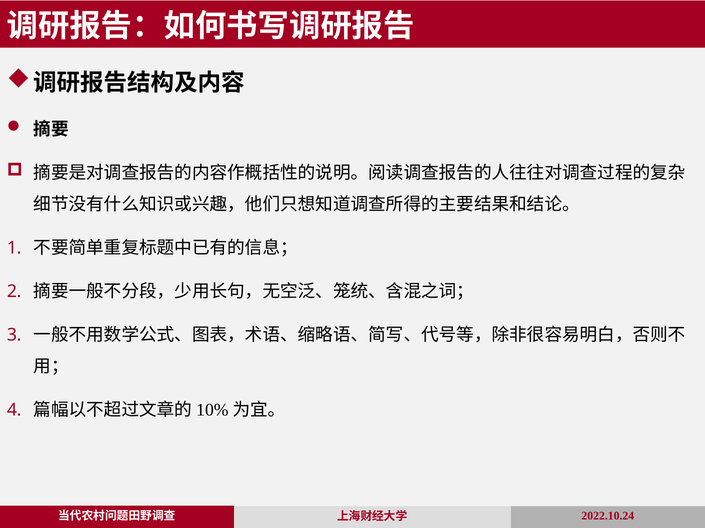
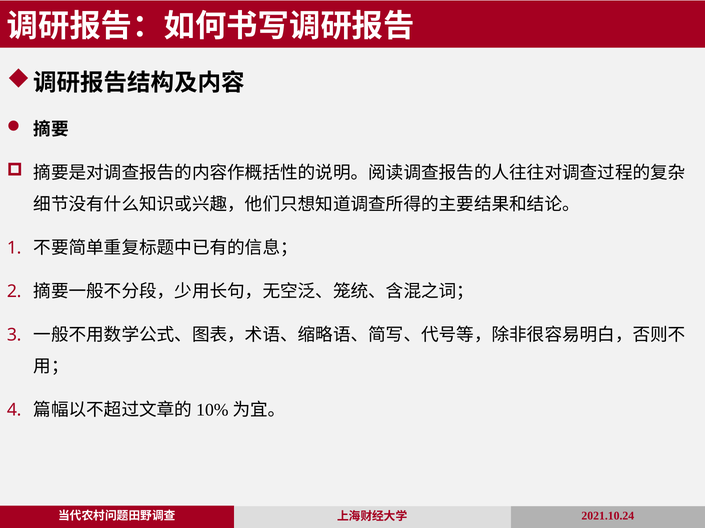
2022.10.24: 2022.10.24 -> 2021.10.24 (608, 517)
